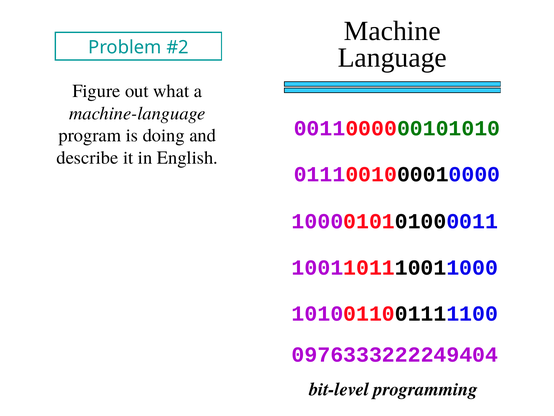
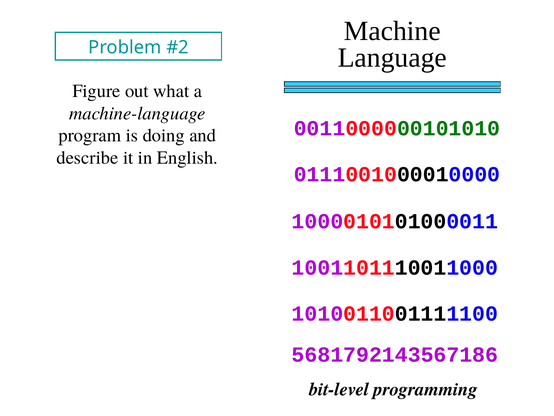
0976333222249404: 0976333222249404 -> 5681792143567186 (395, 354)
